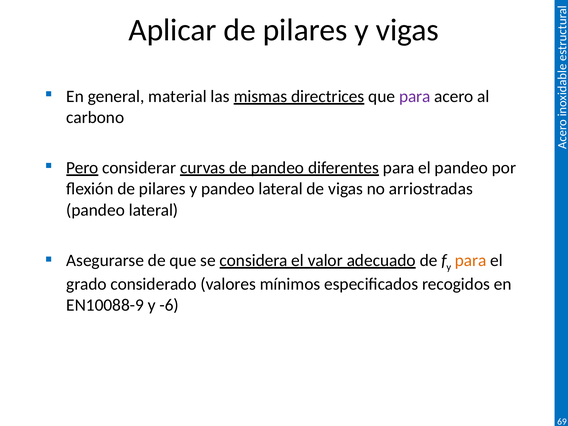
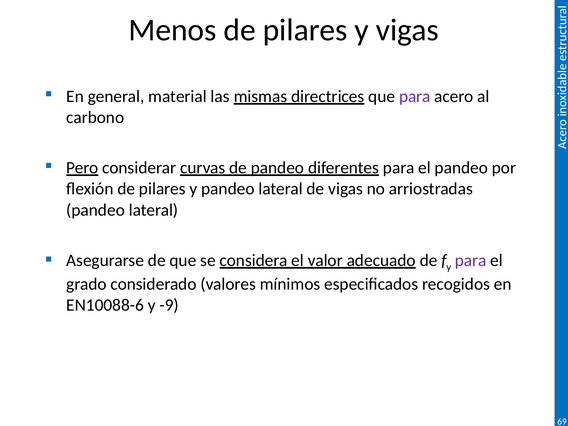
Aplicar: Aplicar -> Menos (173, 30)
para colour: orange -> purple (471, 260)
EN10088-9: EN10088-9 -> EN10088-6 (105, 305)
-6: -6 -> -9 (169, 305)
